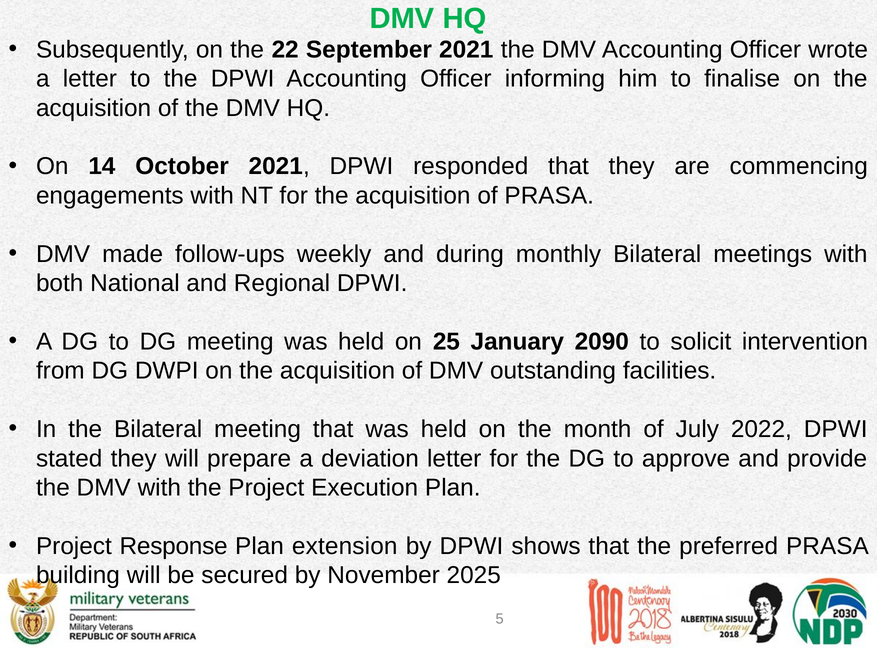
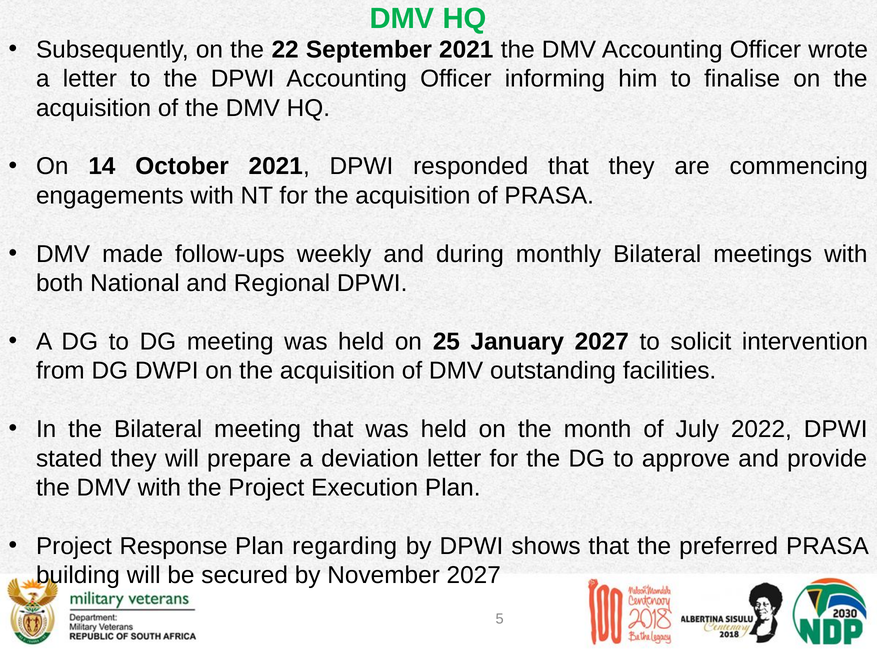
January 2090: 2090 -> 2027 (602, 342)
extension: extension -> regarding (345, 547)
November 2025: 2025 -> 2027 (474, 576)
